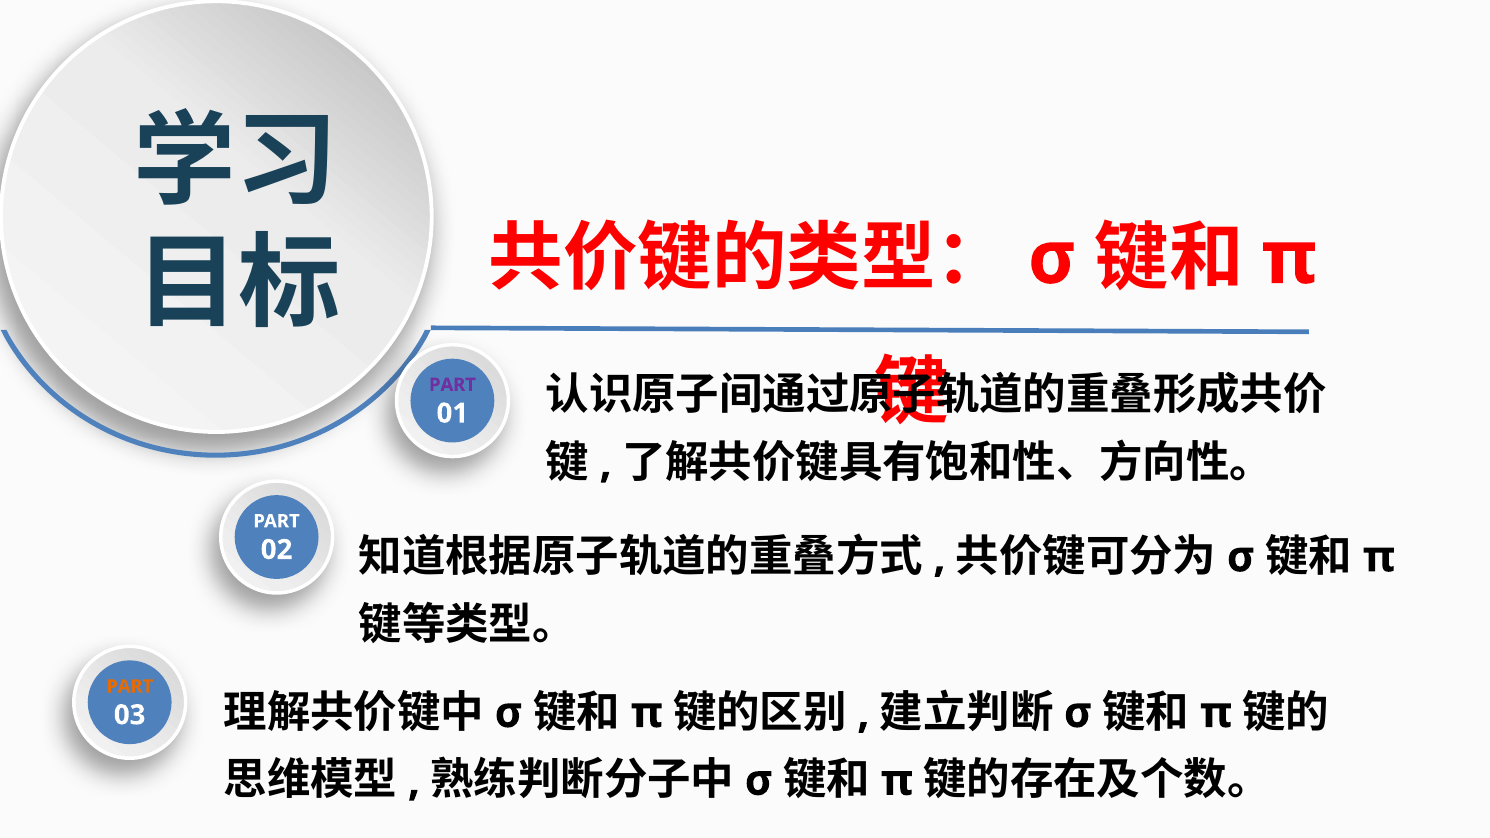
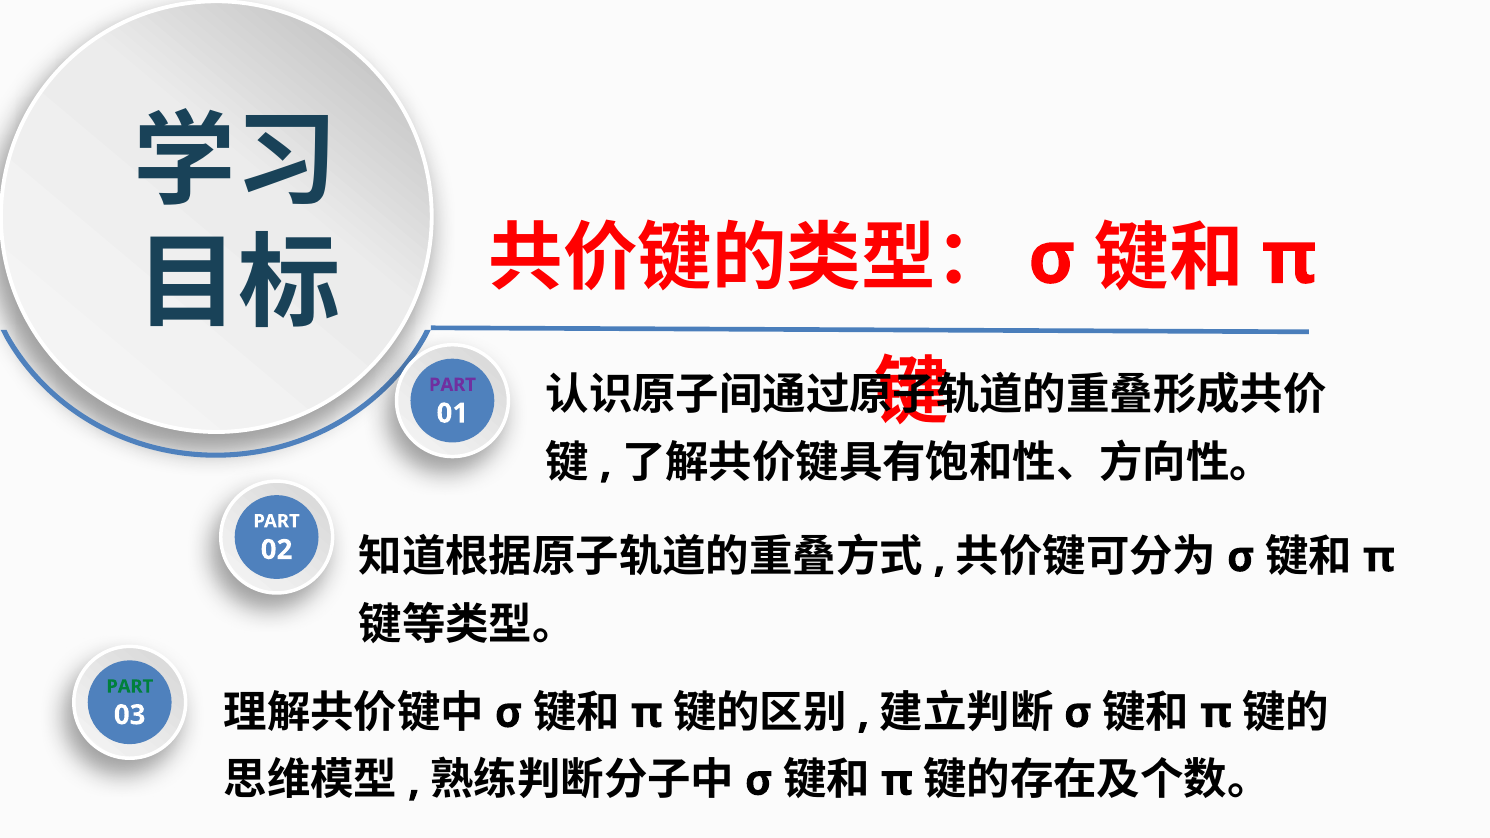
PART colour: orange -> green (130, 687)
